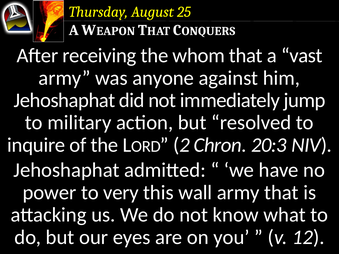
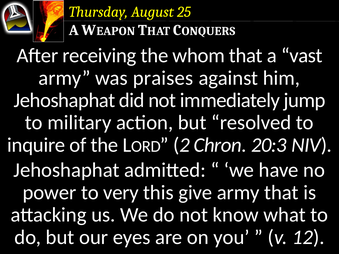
anyone: anyone -> praises (163, 78)
wall: wall -> give (195, 193)
